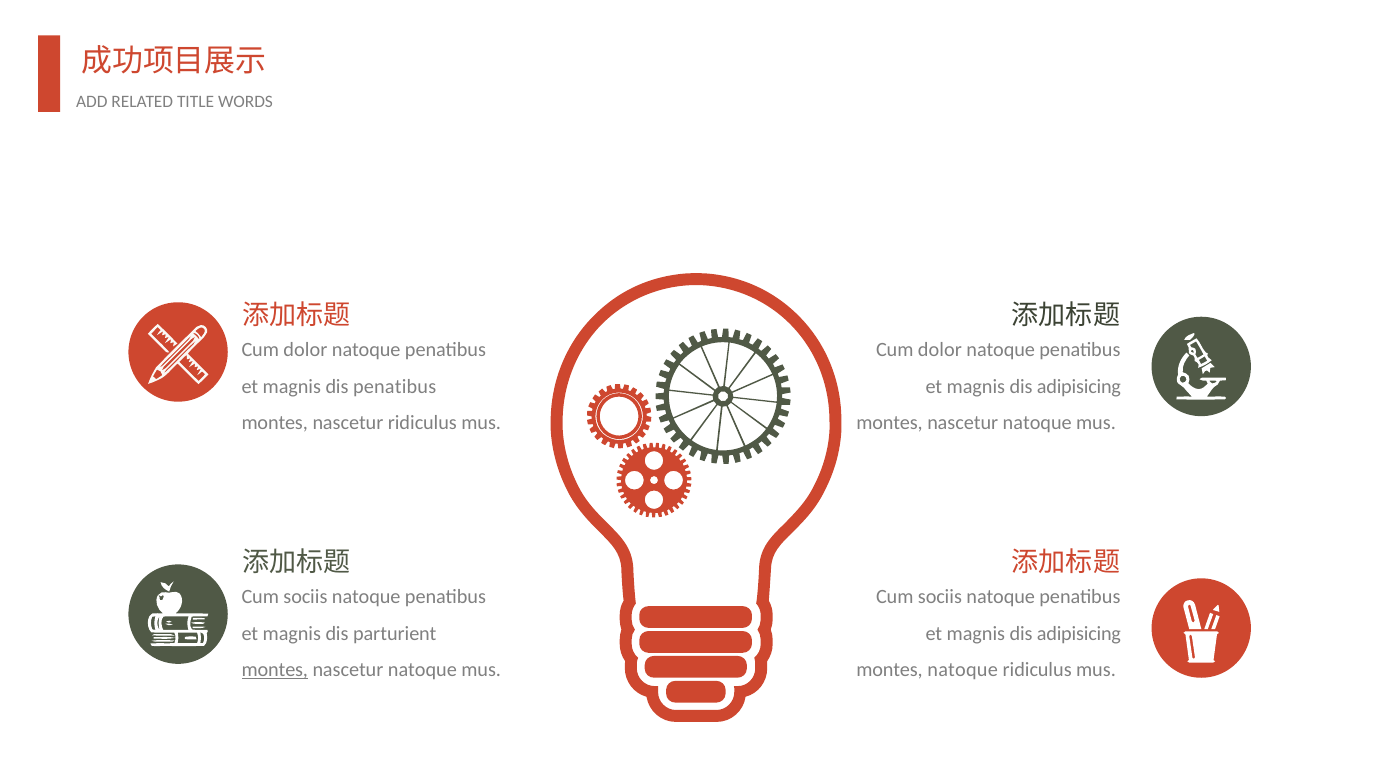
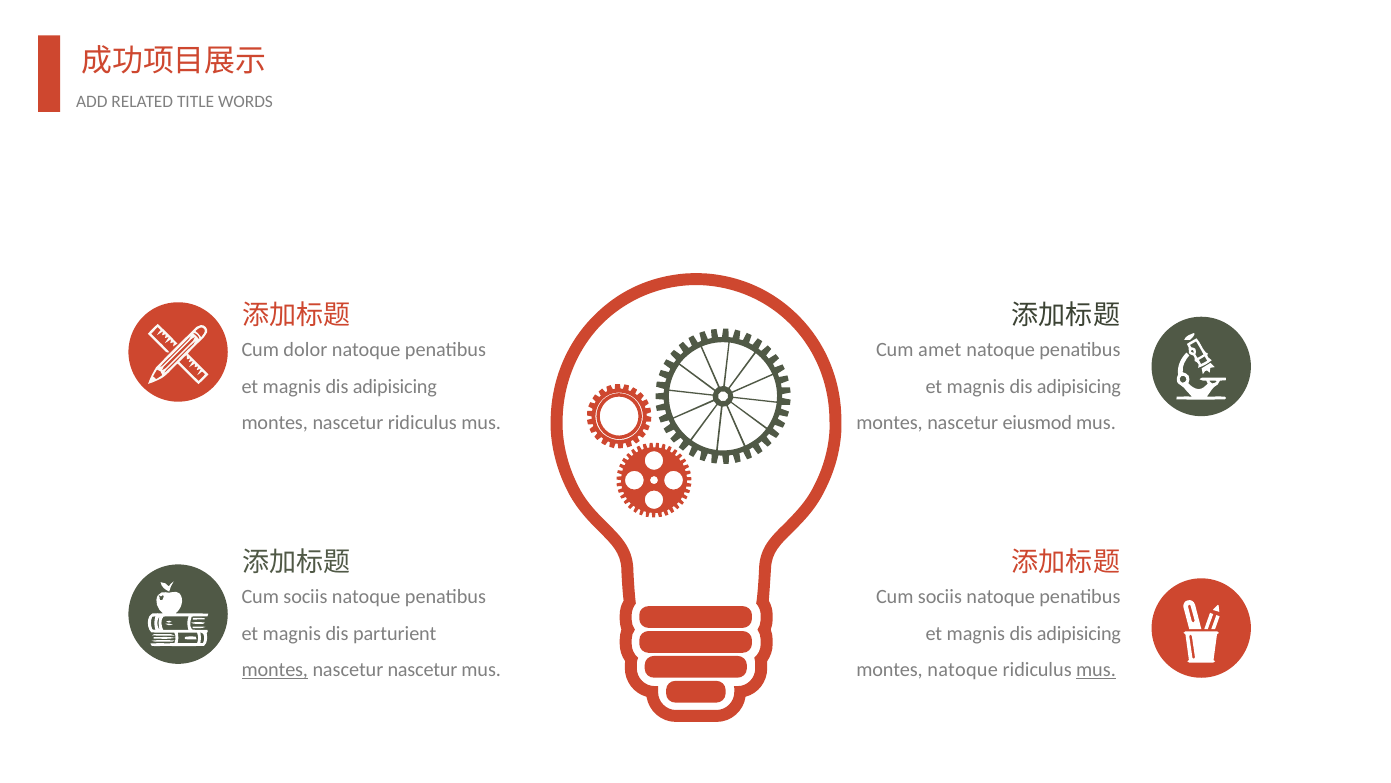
dolor: dolor -> amet (940, 350)
penatibus: penatibus -> adipisicing (395, 386)
natoque: natoque -> eiusmod (1037, 423)
natoque: natoque -> nascetur (423, 670)
mus underline: none -> present (1096, 670)
